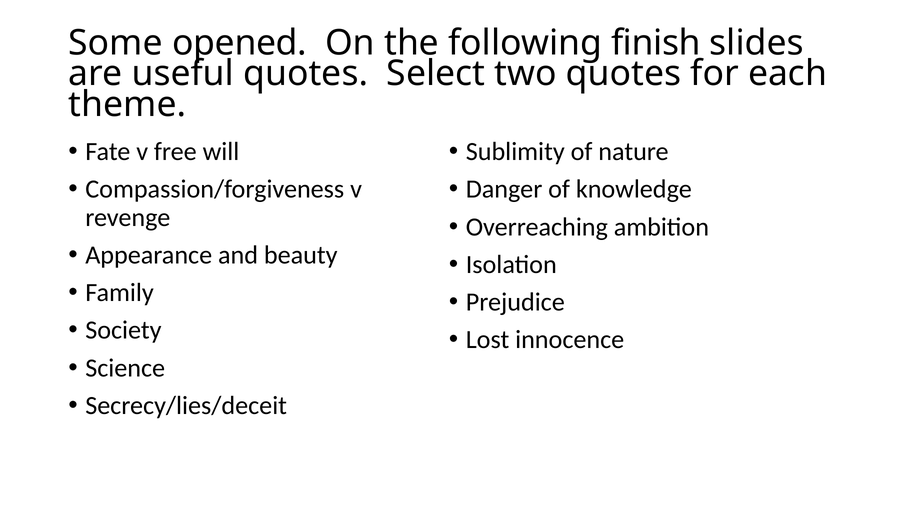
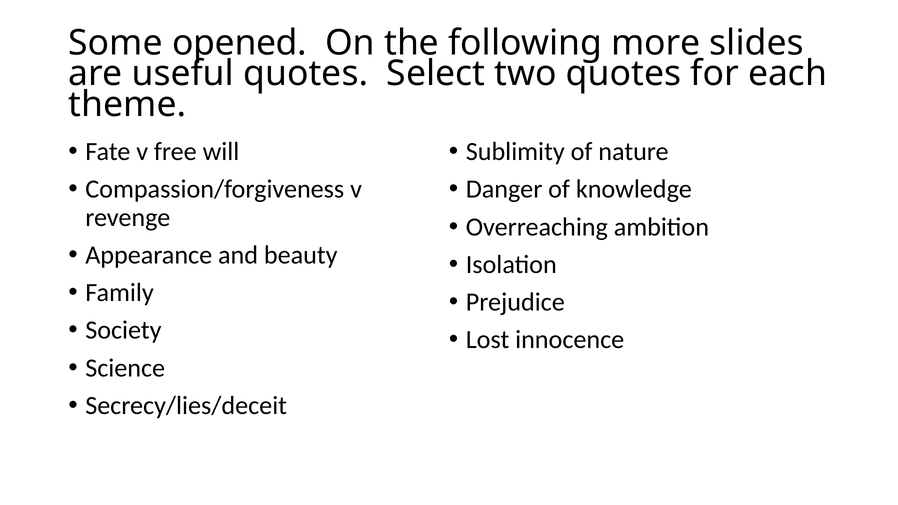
finish: finish -> more (656, 43)
